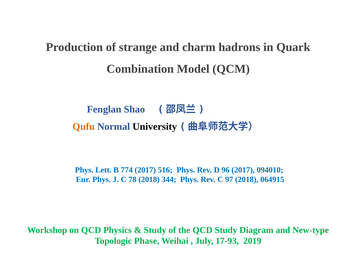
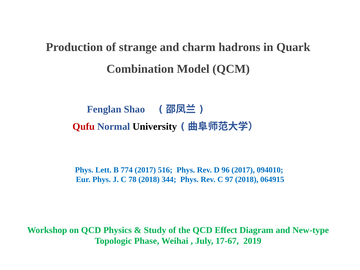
Qufu colour: orange -> red (84, 126)
QCD Study: Study -> Effect (226, 230)
17-93: 17-93 -> 17-67 (227, 241)
